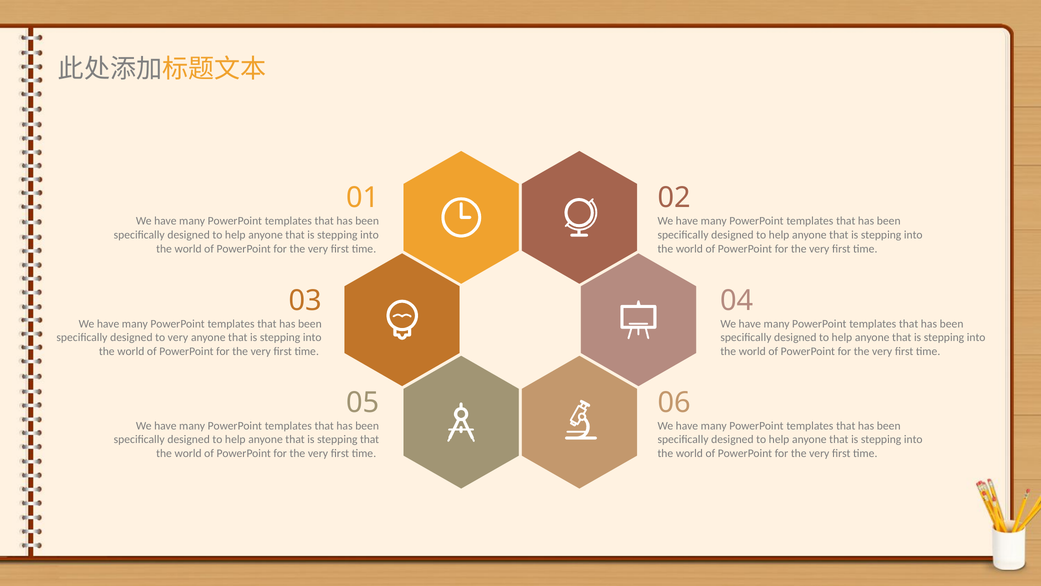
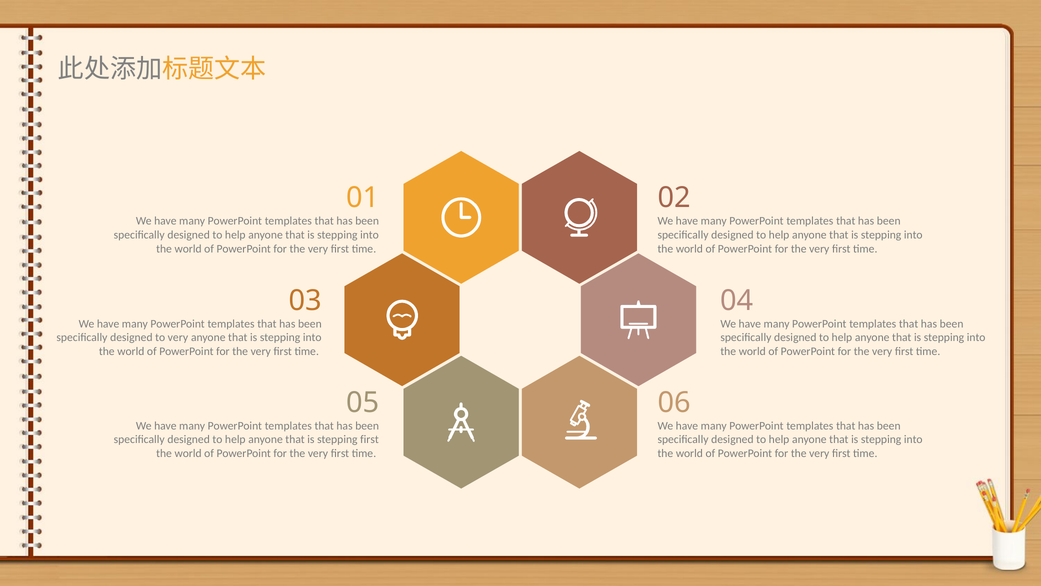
stepping that: that -> first (369, 439)
